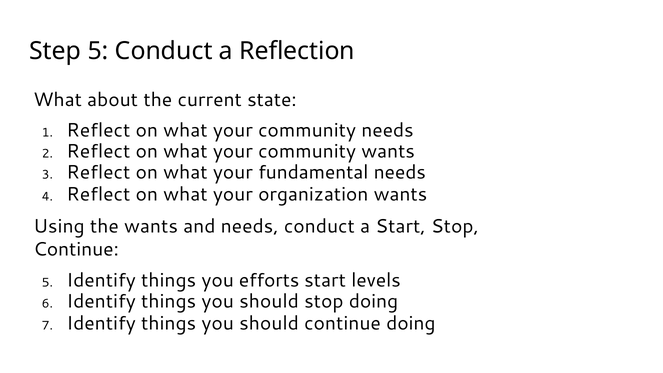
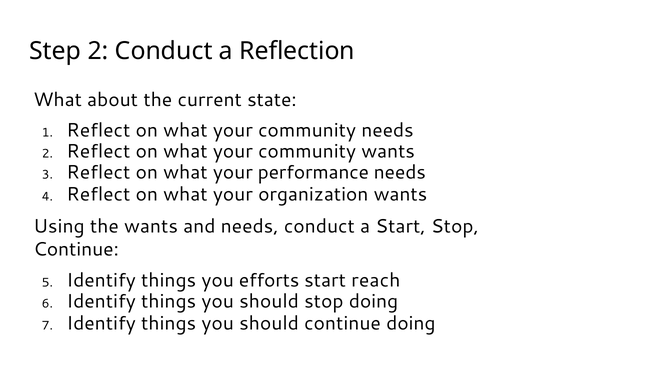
Step 5: 5 -> 2 (98, 51)
fundamental: fundamental -> performance (313, 172)
levels: levels -> reach (376, 280)
